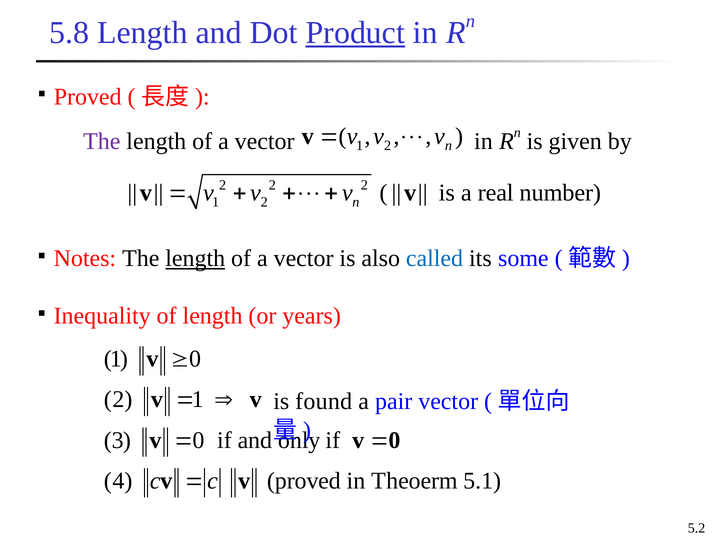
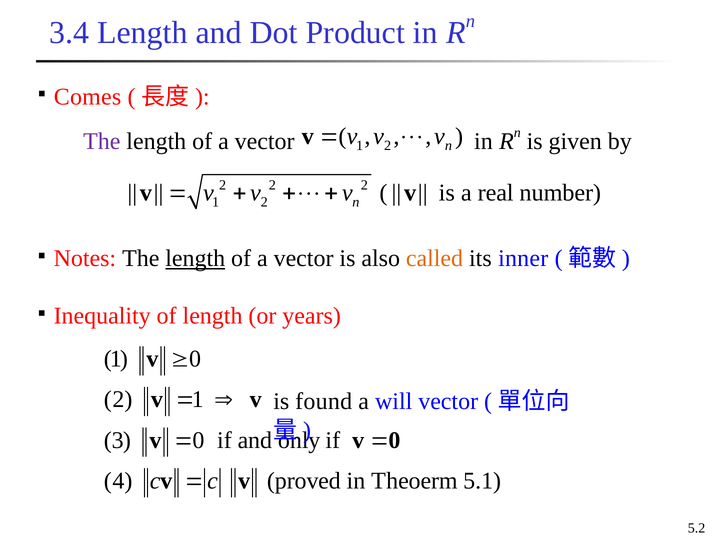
5.8: 5.8 -> 3.4 (69, 33)
Product underline: present -> none (355, 33)
Proved: Proved -> Comes (88, 97)
called colour: blue -> orange (435, 259)
some: some -> inner (523, 259)
pair: pair -> will (394, 402)
